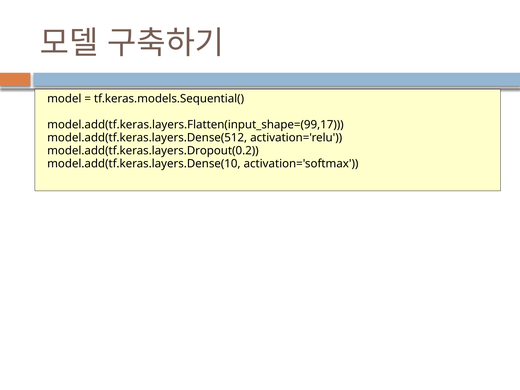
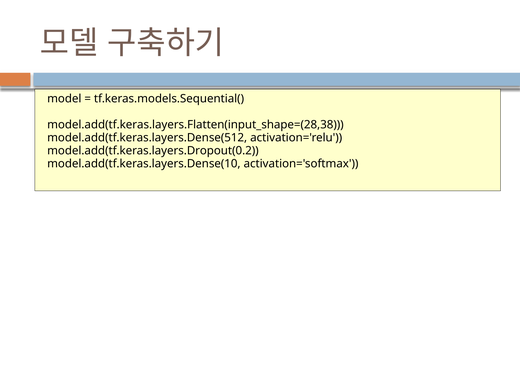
model.add(tf.keras.layers.Flatten(input_shape=(99,17: model.add(tf.keras.layers.Flatten(input_shape=(99,17 -> model.add(tf.keras.layers.Flatten(input_shape=(28,38 (195, 125)
